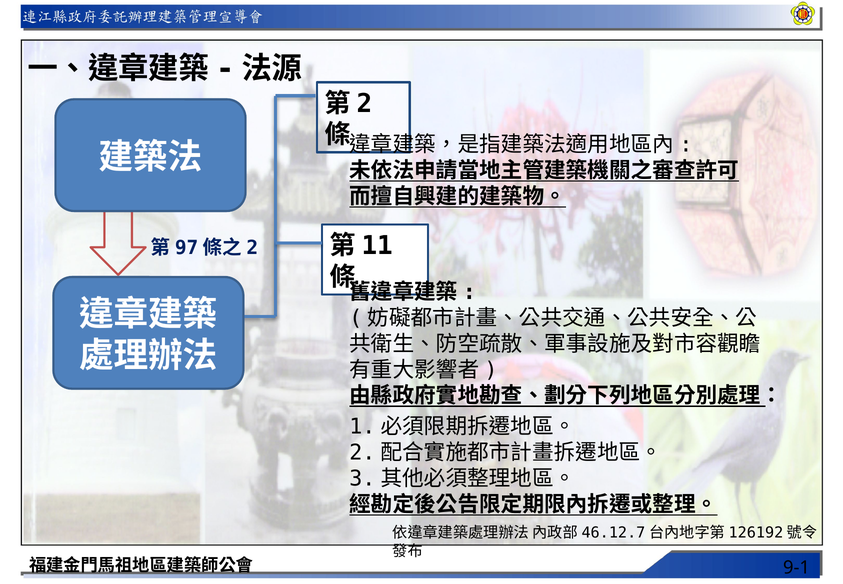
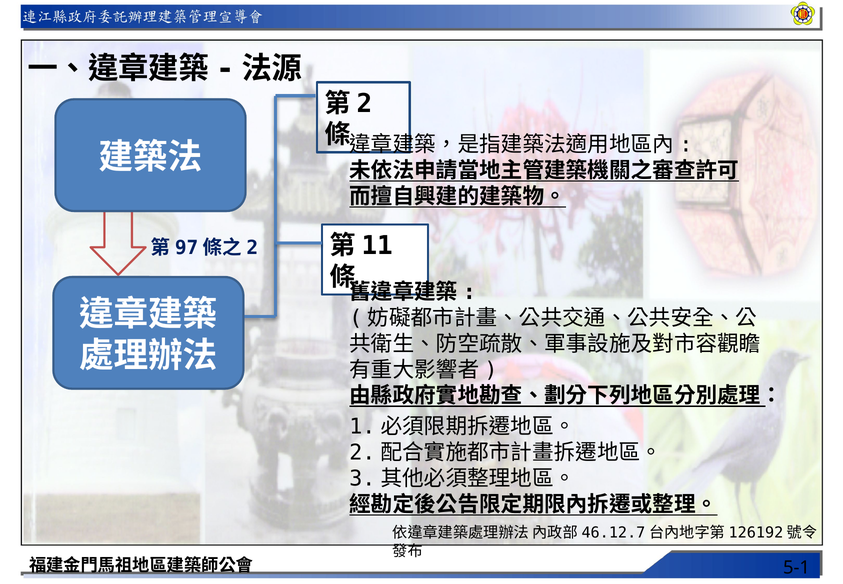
9-1: 9-1 -> 5-1 (796, 567)
